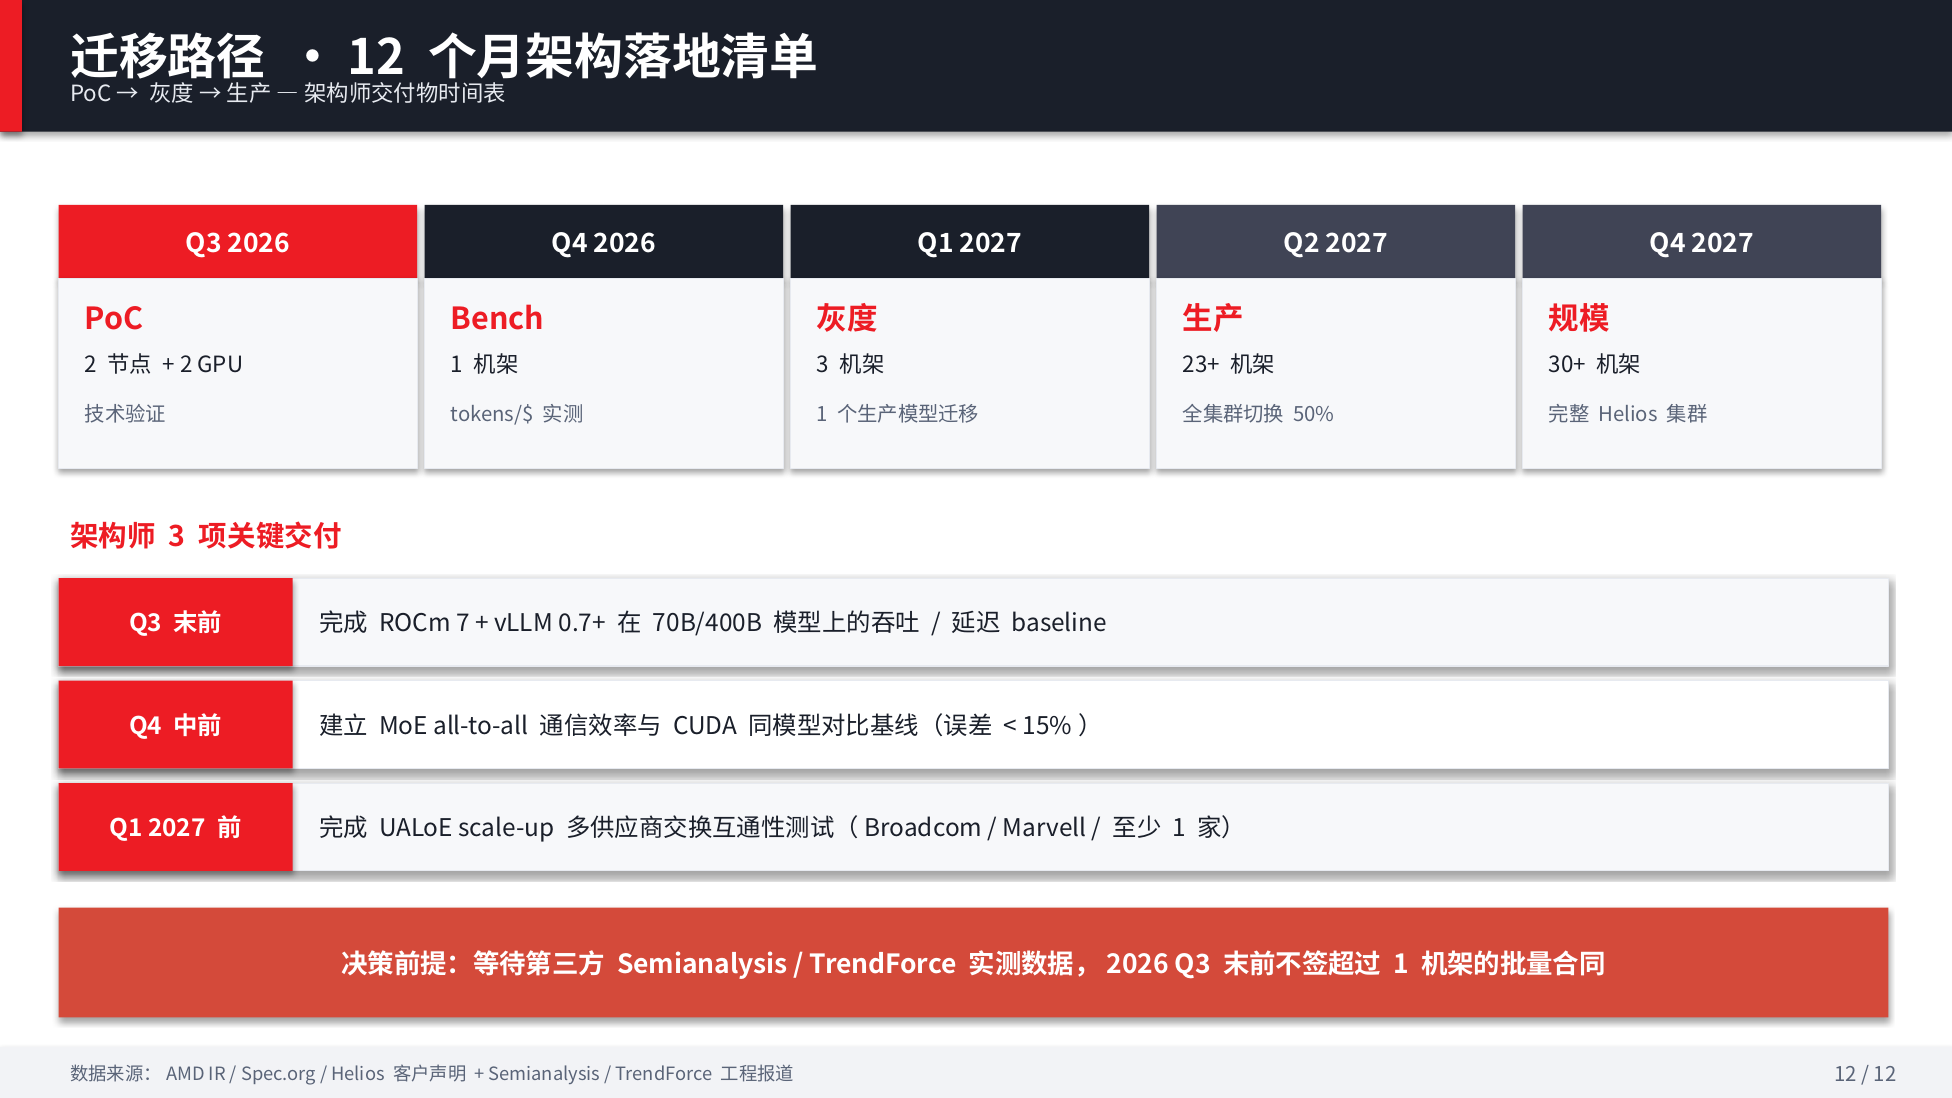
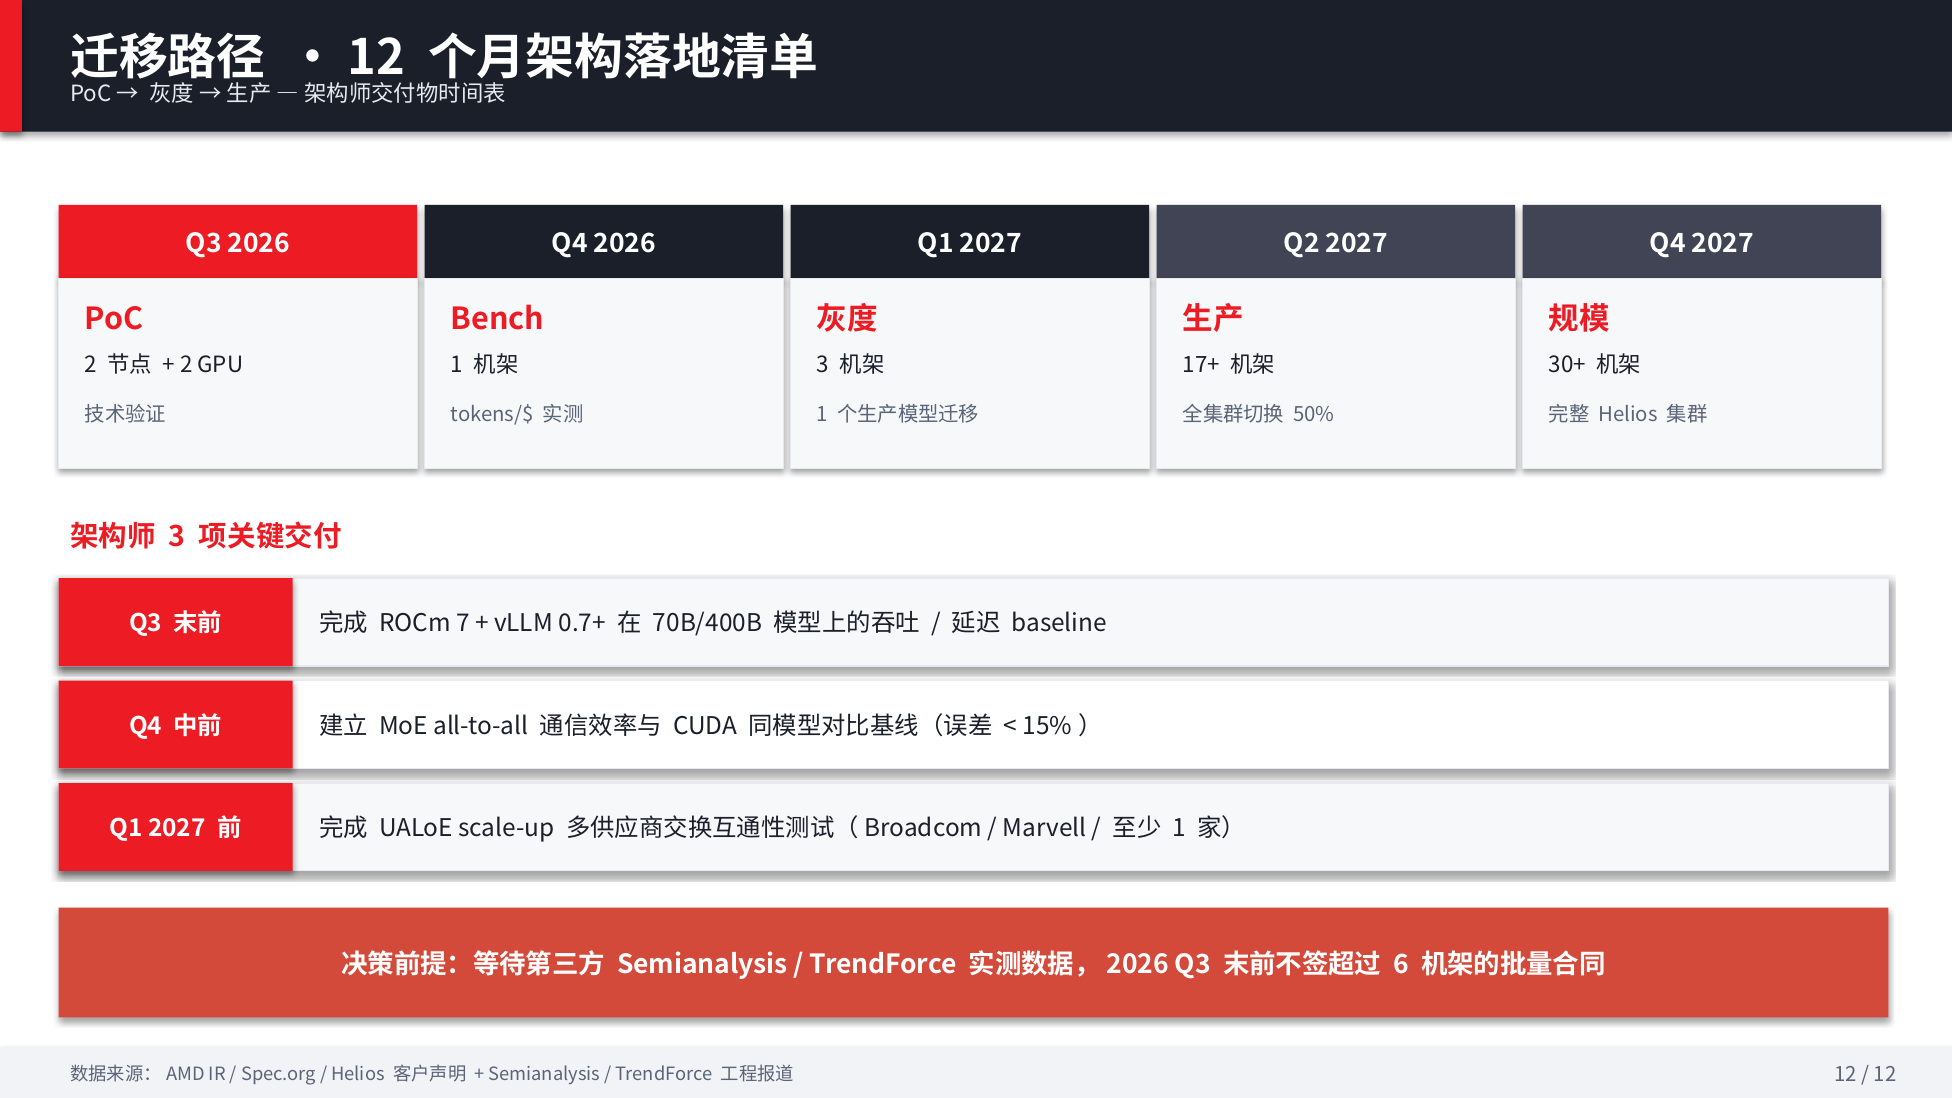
23+: 23+ -> 17+ (1202, 365)
1: 1 -> 6 (1401, 964)
